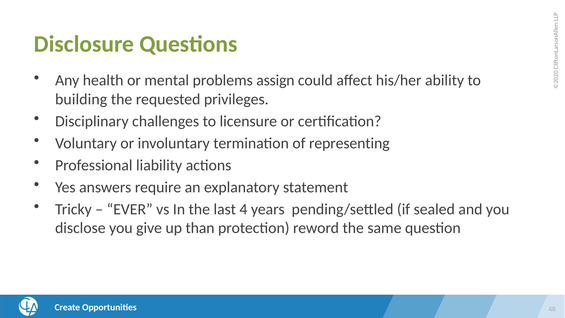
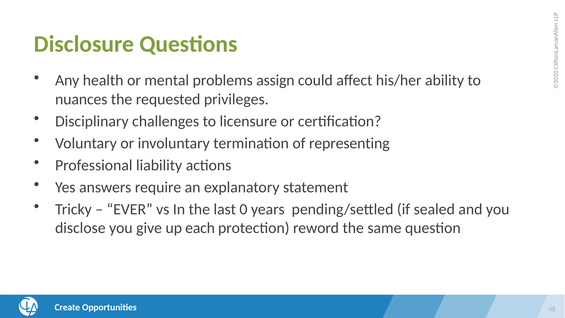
building: building -> nuances (81, 99)
last 4: 4 -> 0 (243, 209)
than: than -> each (200, 228)
